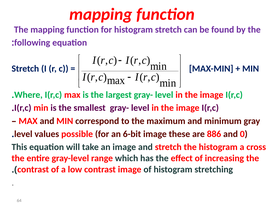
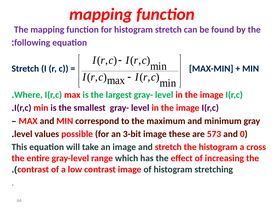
6-bit: 6-bit -> 3-bit (132, 134)
886: 886 -> 573 (214, 134)
